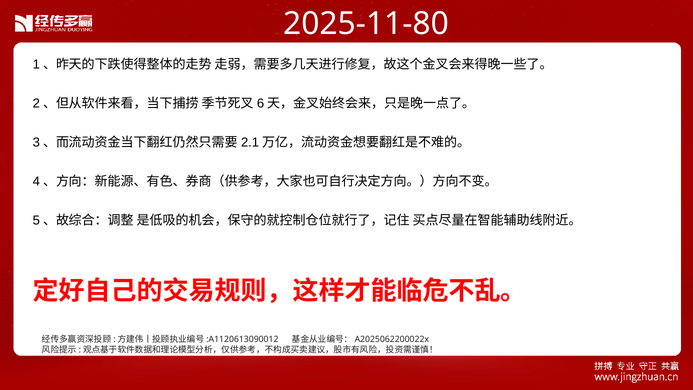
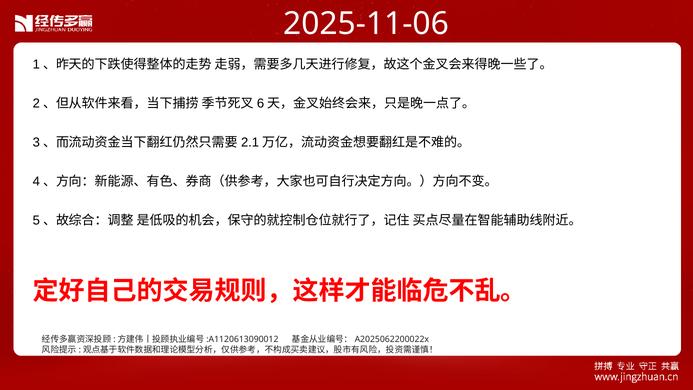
2025-11-80: 2025-11-80 -> 2025-11-06 (366, 24)
